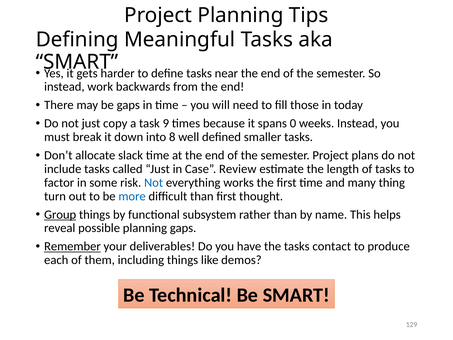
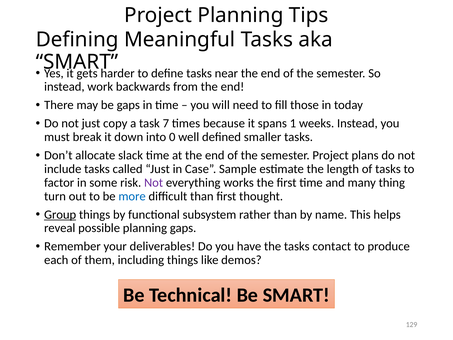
9: 9 -> 7 (166, 123)
0: 0 -> 1 (293, 123)
8: 8 -> 0 (172, 137)
Review: Review -> Sample (238, 169)
Not colour: blue -> purple (154, 182)
Remember underline: present -> none (72, 246)
